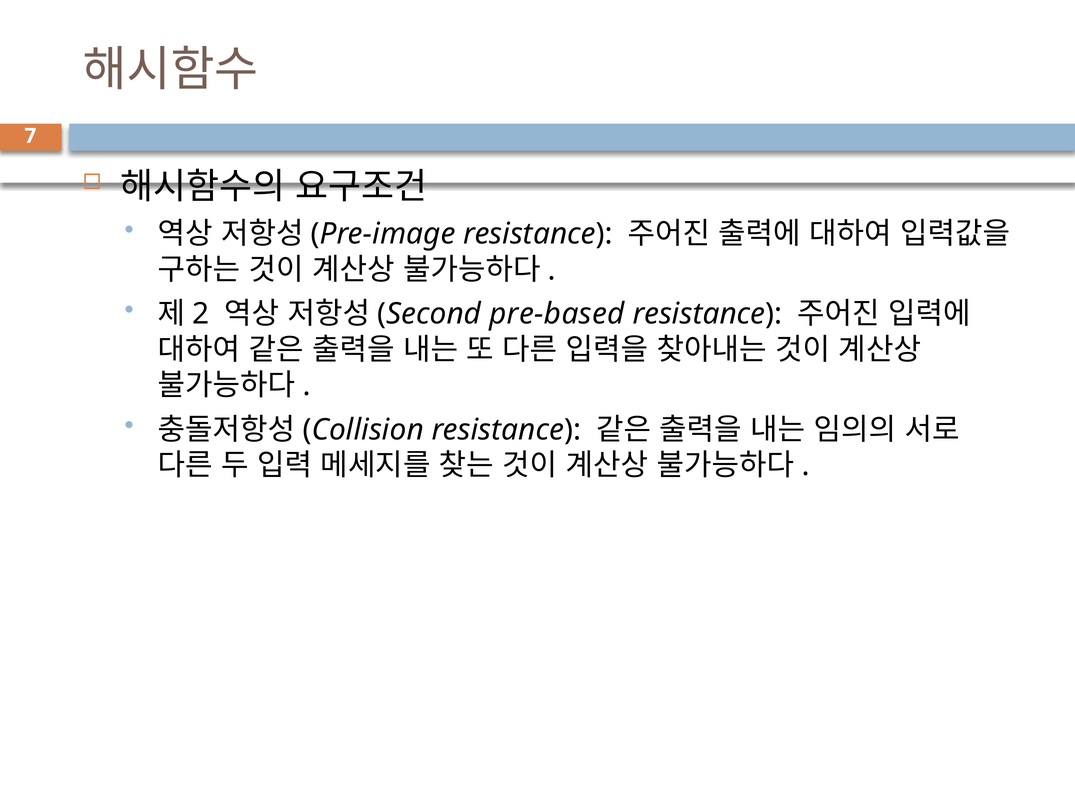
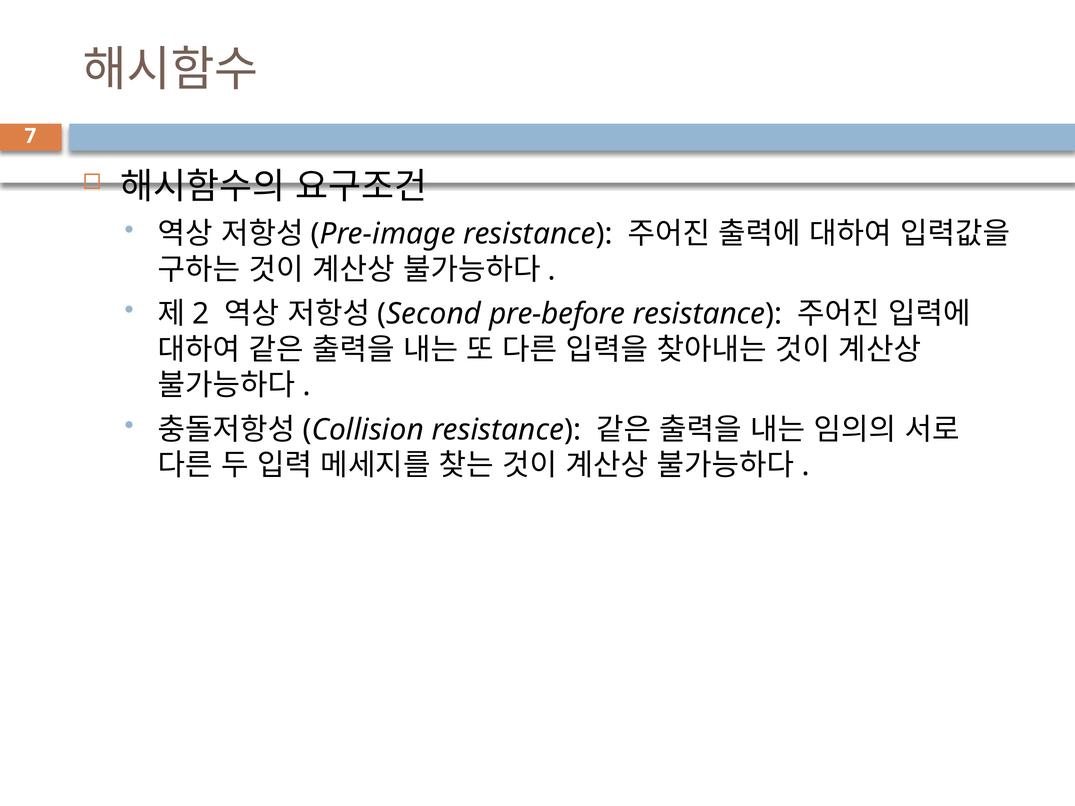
pre-based: pre-based -> pre-before (557, 314)
